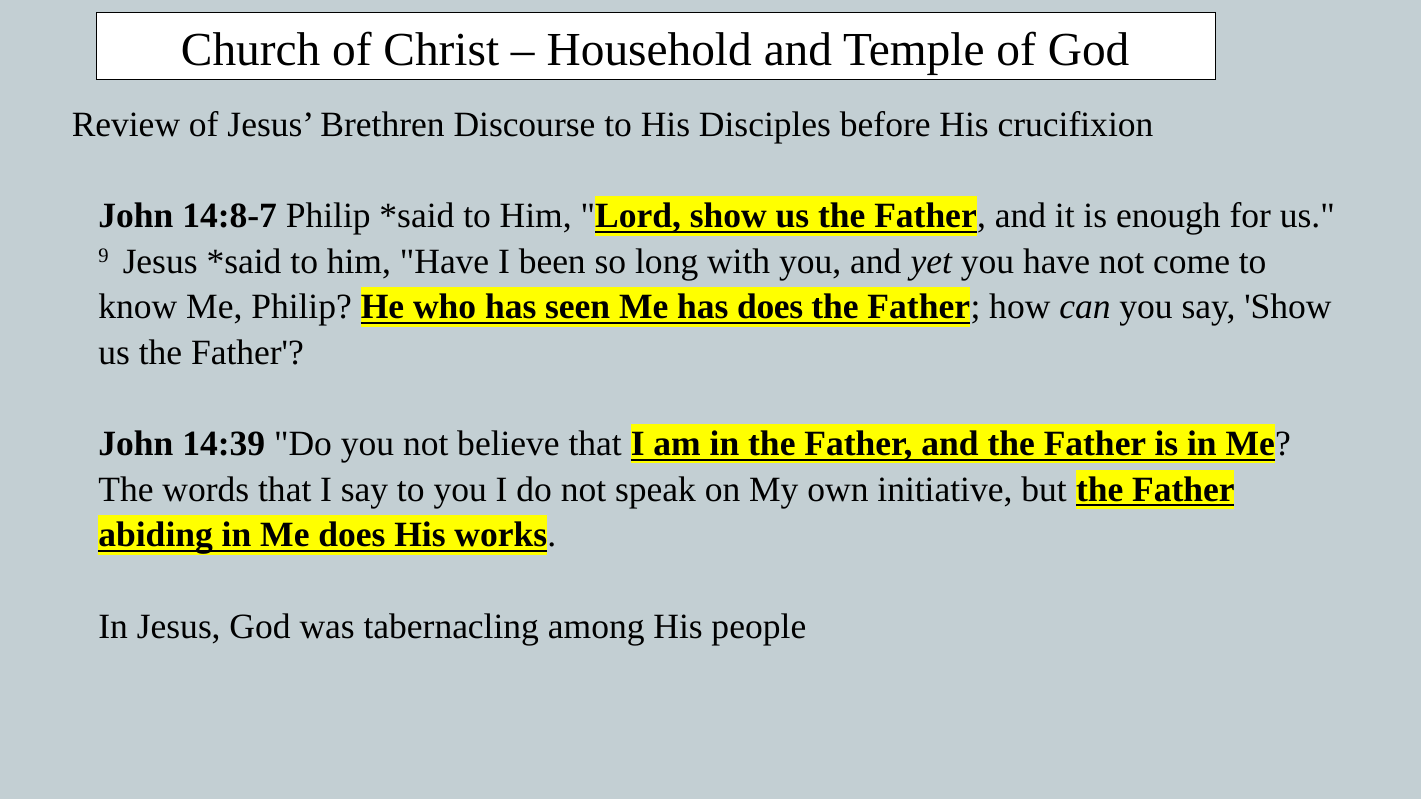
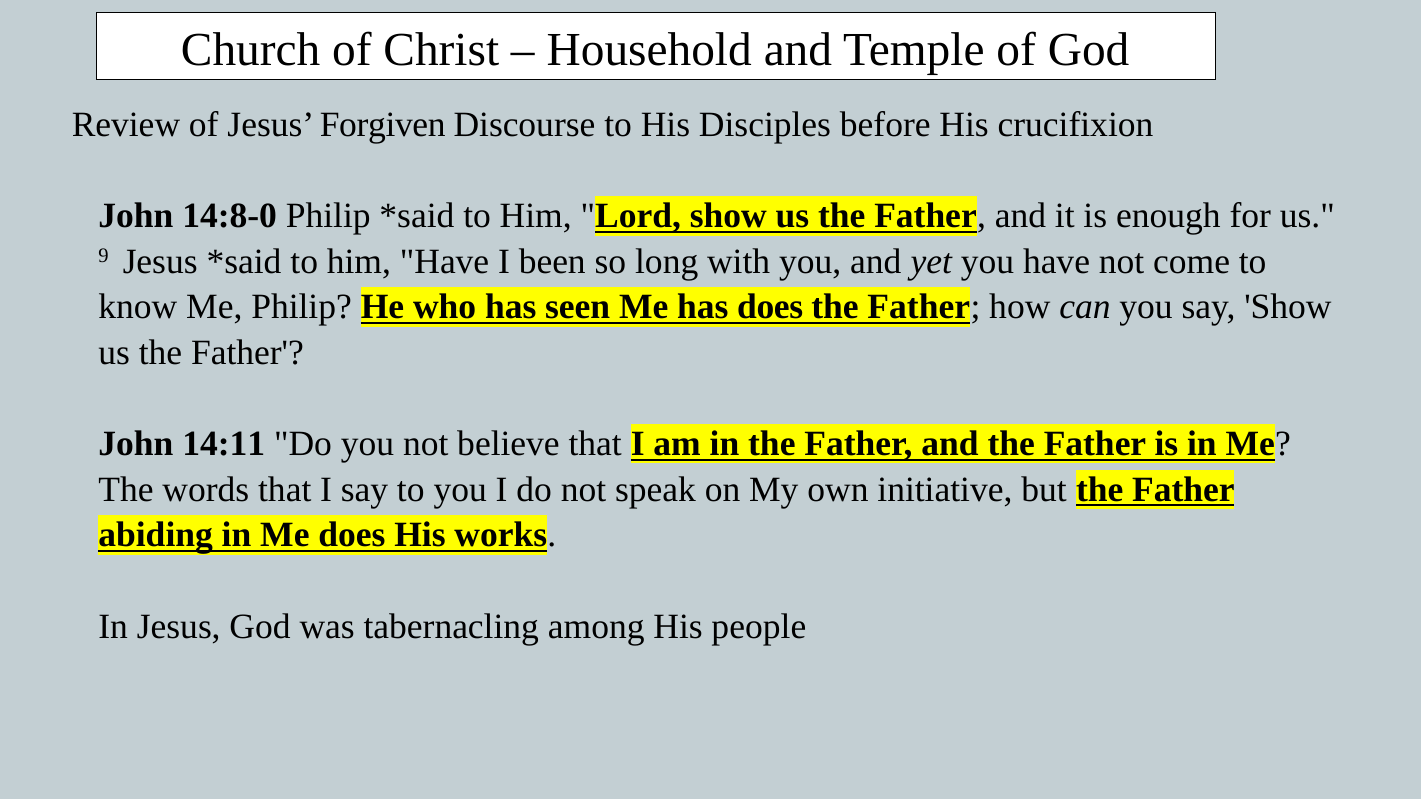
Brethren: Brethren -> Forgiven (383, 125)
14:8-7: 14:8-7 -> 14:8-0 (230, 216)
14:39: 14:39 -> 14:11 (224, 444)
